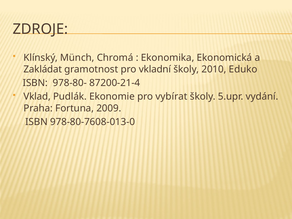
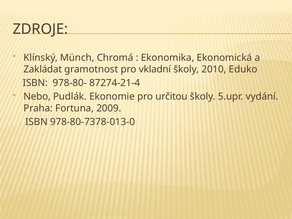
87200-21-4: 87200-21-4 -> 87274-21-4 (115, 83)
Vklad: Vklad -> Nebo (37, 97)
vybírat: vybírat -> určitou (172, 97)
978-80-7608-013-0: 978-80-7608-013-0 -> 978-80-7378-013-0 (93, 122)
